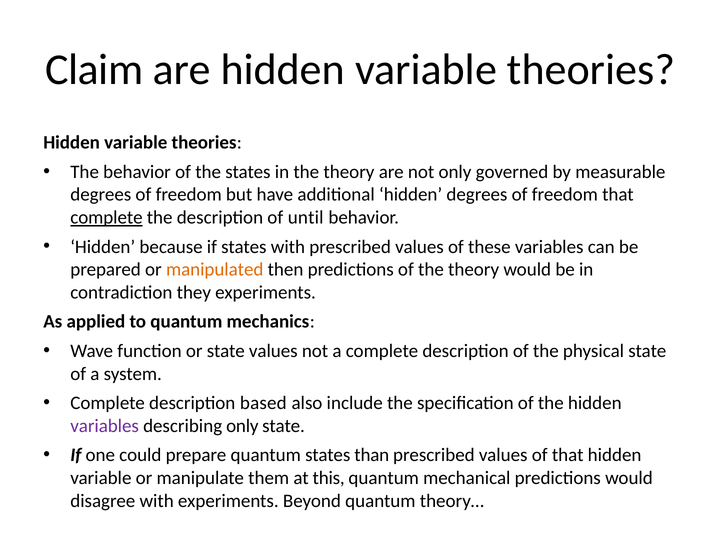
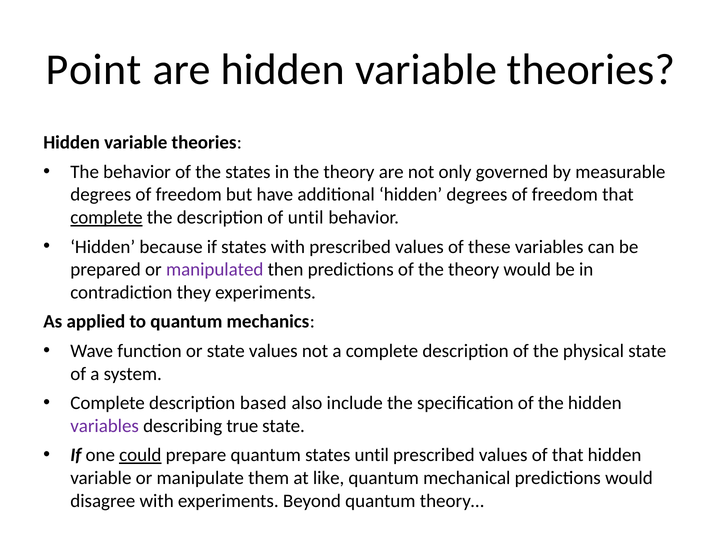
Claim: Claim -> Point (94, 70)
manipulated colour: orange -> purple (215, 269)
describing only: only -> true (242, 426)
could underline: none -> present (140, 455)
states than: than -> until (372, 455)
this: this -> like (329, 478)
